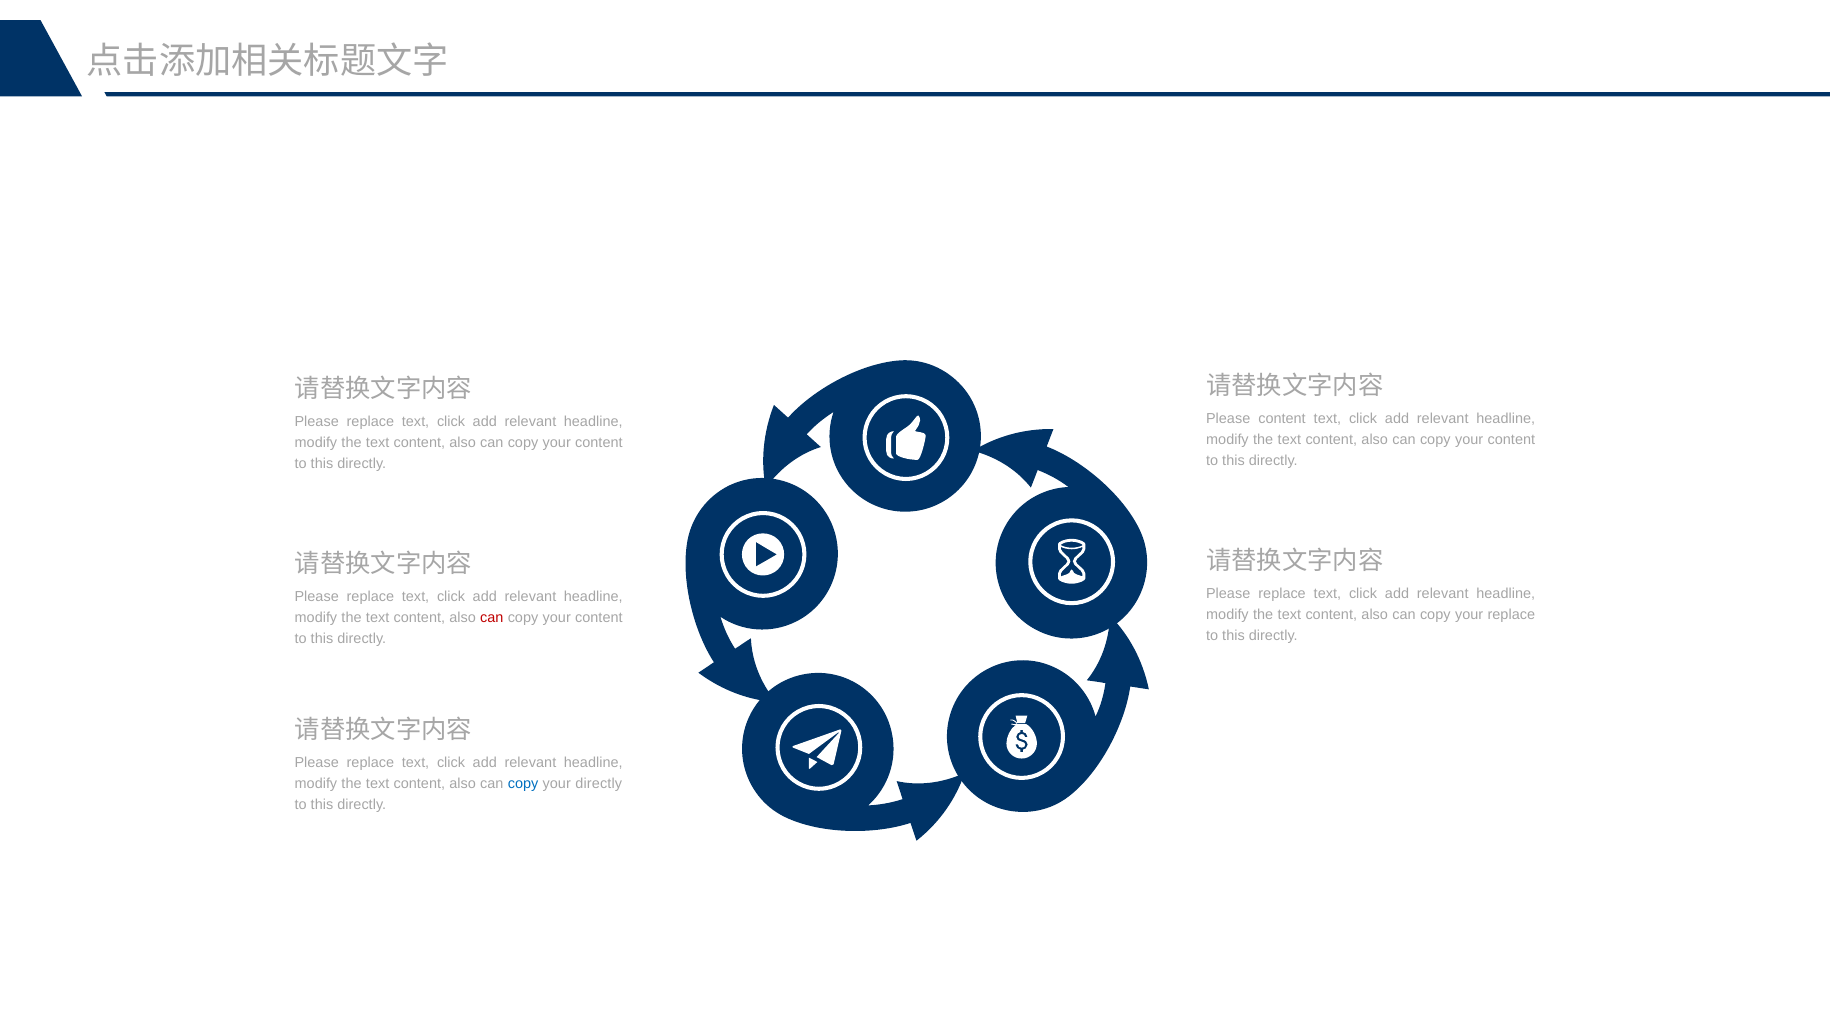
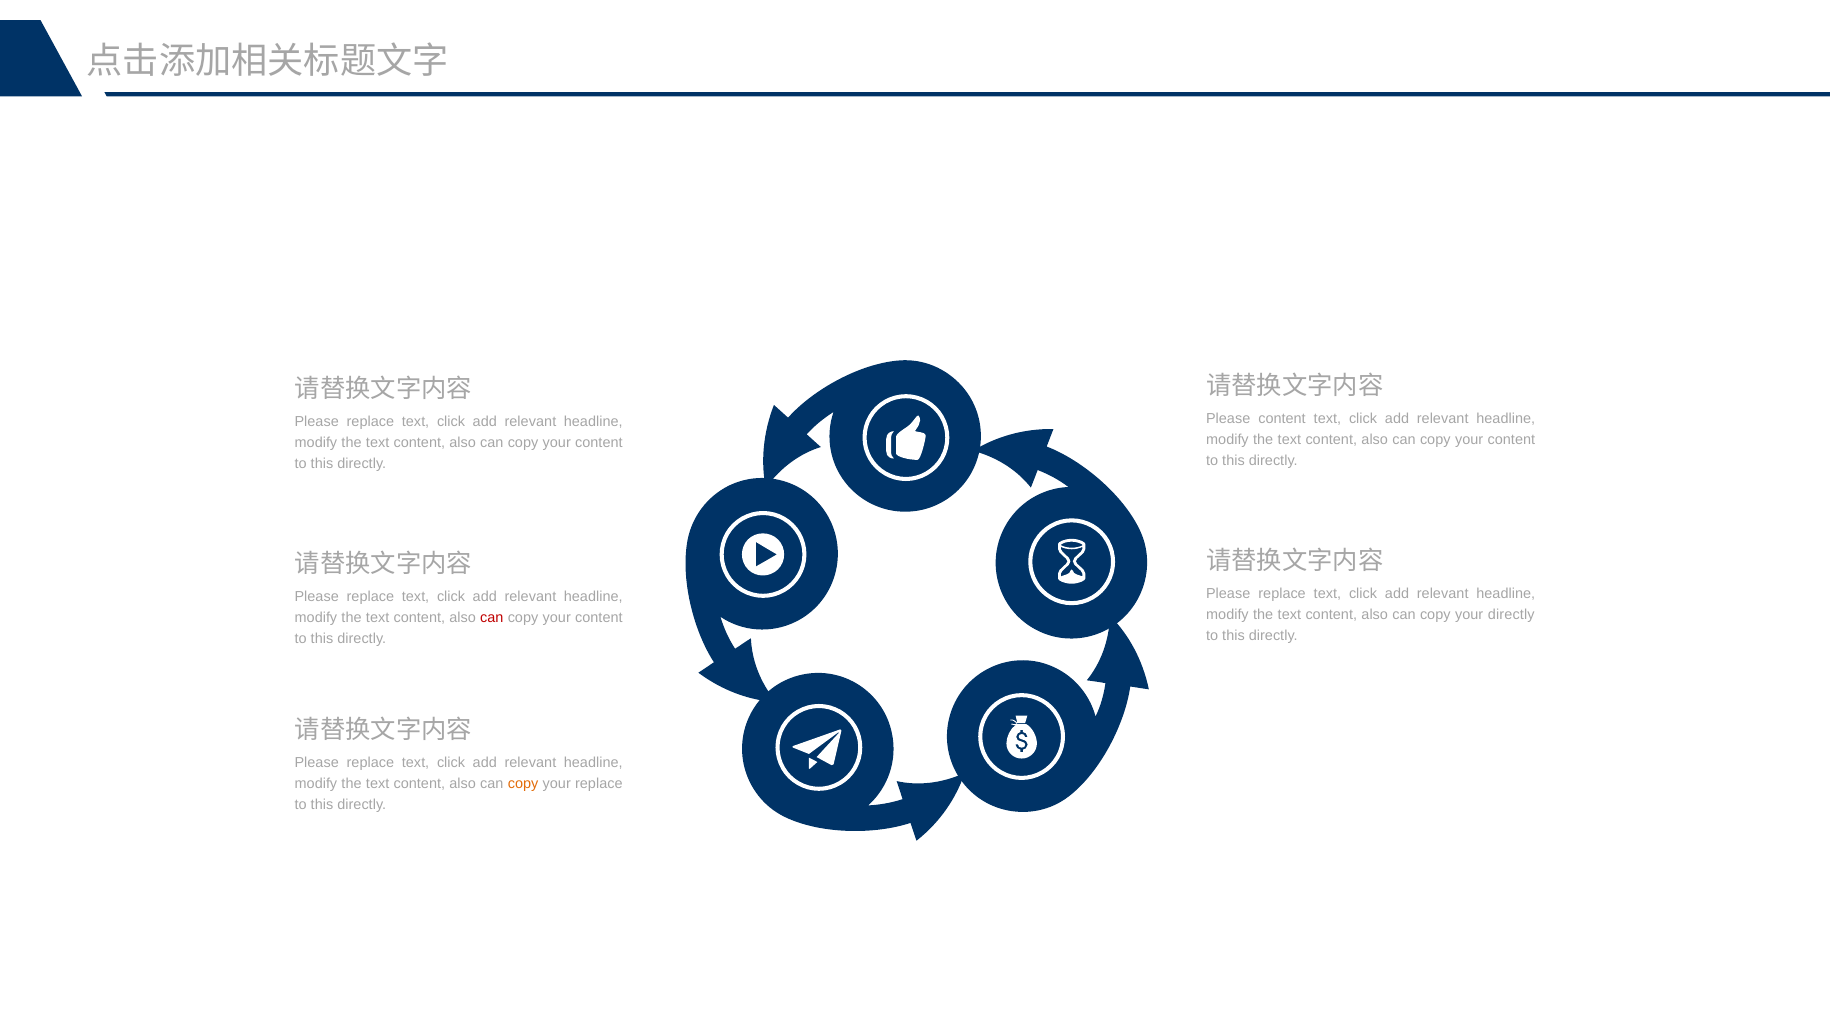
your replace: replace -> directly (1511, 614)
copy colour: blue -> orange (523, 783)
your directly: directly -> replace (599, 783)
